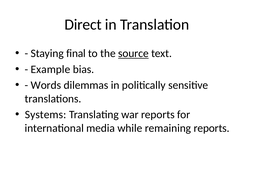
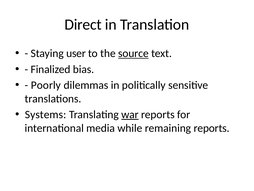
final: final -> user (76, 53)
Example: Example -> Finalized (51, 69)
Words: Words -> Poorly (46, 85)
war underline: none -> present (130, 114)
